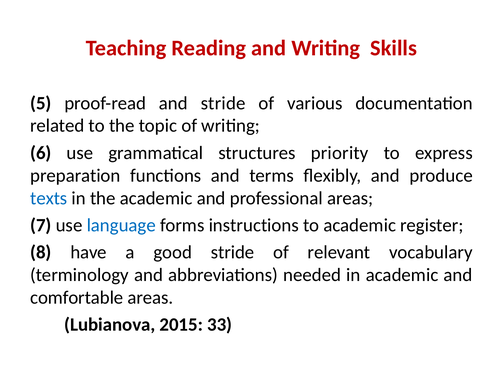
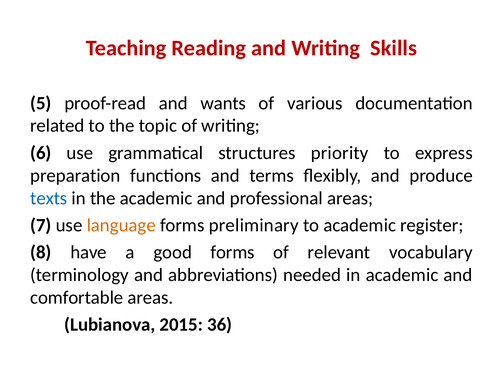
and stride: stride -> wants (223, 103)
language colour: blue -> orange (121, 225)
instructions: instructions -> preliminary (254, 225)
good stride: stride -> forms (233, 253)
33: 33 -> 36 (220, 325)
